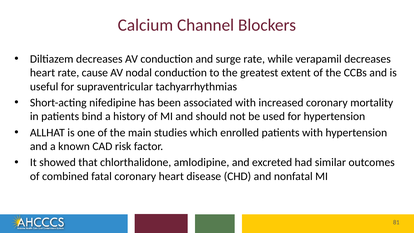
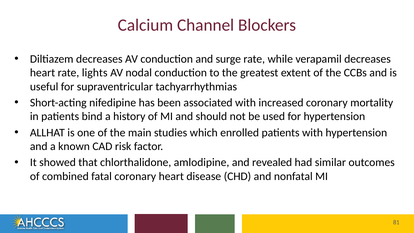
cause: cause -> lights (95, 73)
excreted: excreted -> revealed (272, 162)
